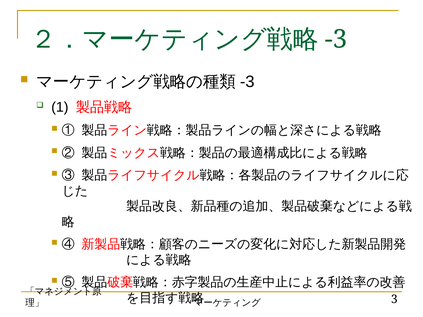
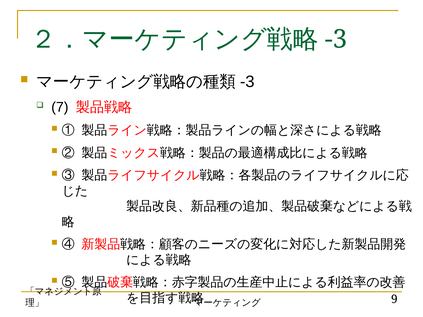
1: 1 -> 7 (60, 107)
3: 3 -> 9 (394, 300)
